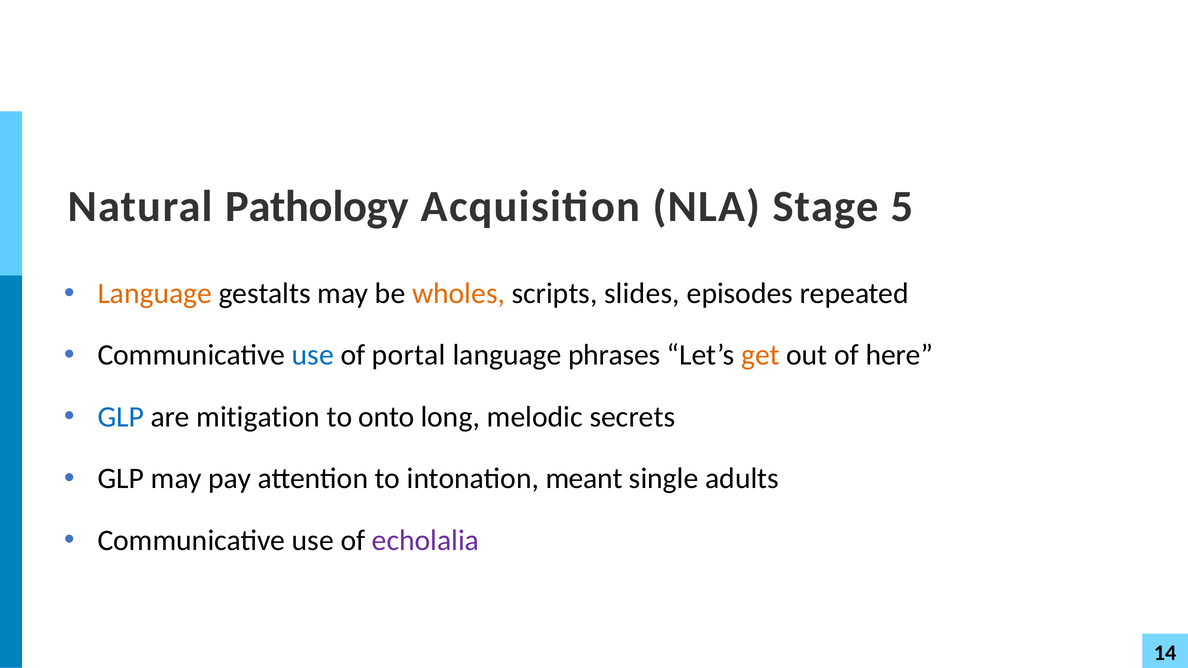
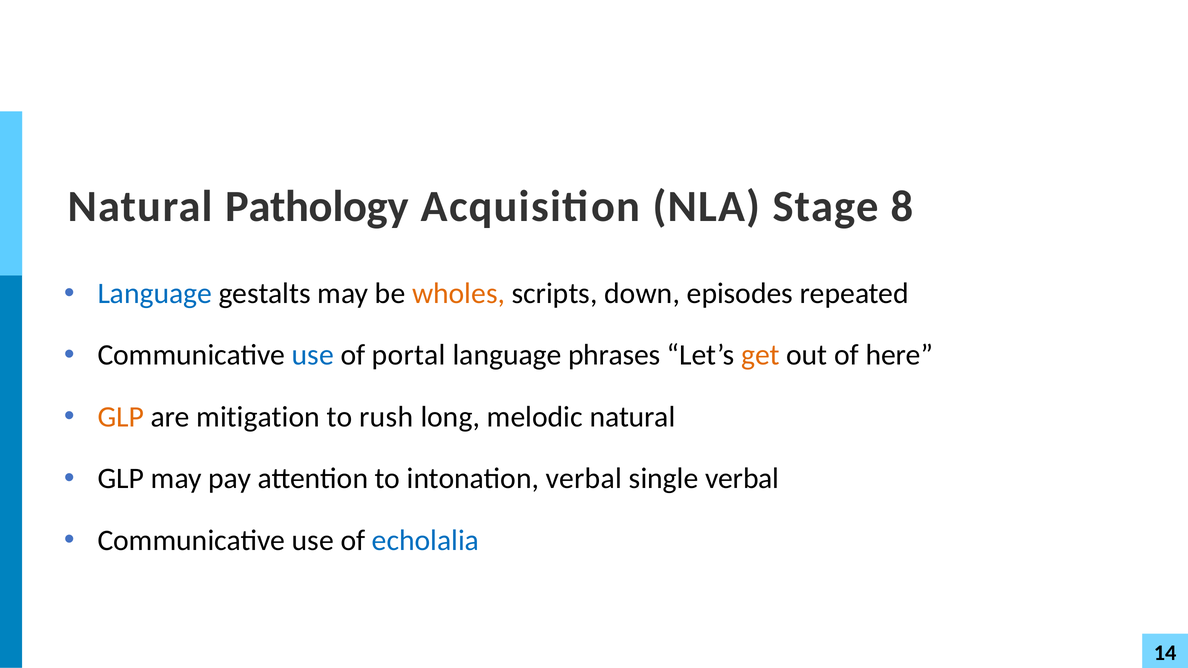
5: 5 -> 8 (902, 207)
Language colour: orange -> blue (155, 294)
slides: slides -> down (642, 294)
GLP colour: blue -> orange (121, 417)
onto: onto -> rush (386, 417)
melodic secrets: secrets -> natural (632, 417)
intonation meant: meant -> verbal (584, 479)
single adults: adults -> verbal (742, 479)
echolalia colour: purple -> blue (426, 540)
